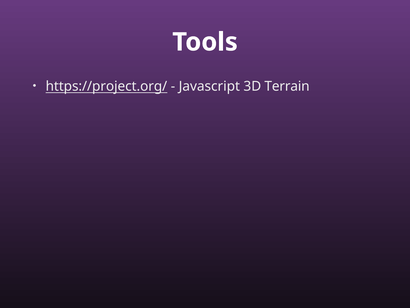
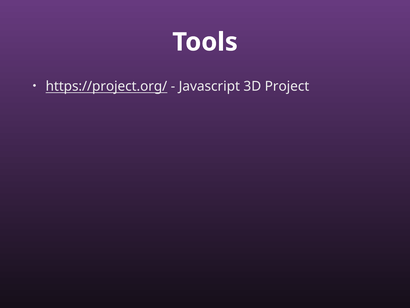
Terrain: Terrain -> Project (287, 86)
